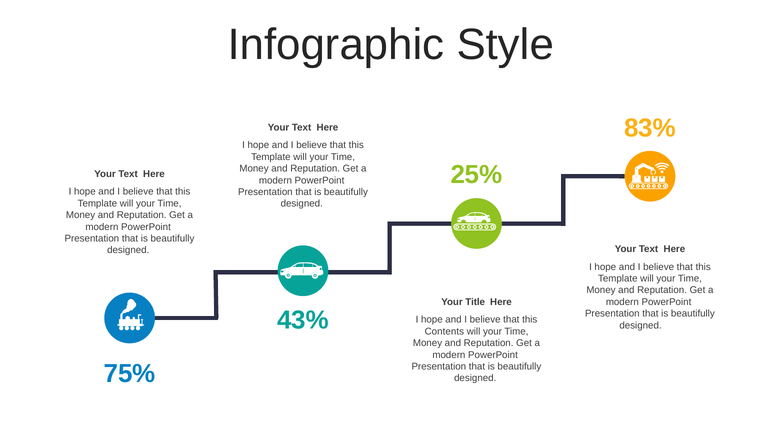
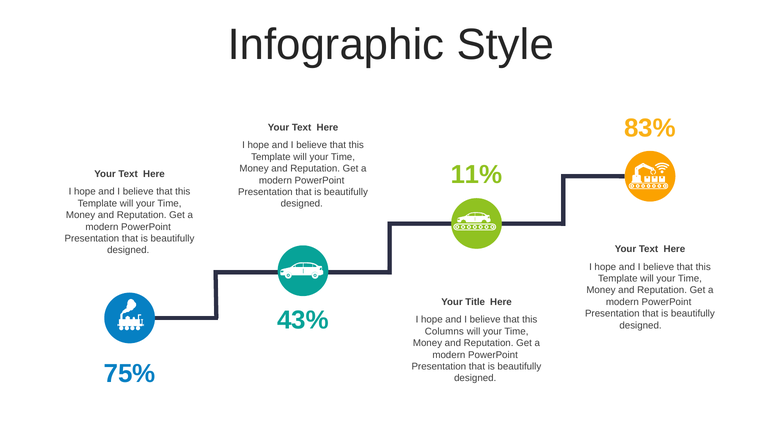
25%: 25% -> 11% (477, 174)
Contents: Contents -> Columns (444, 331)
